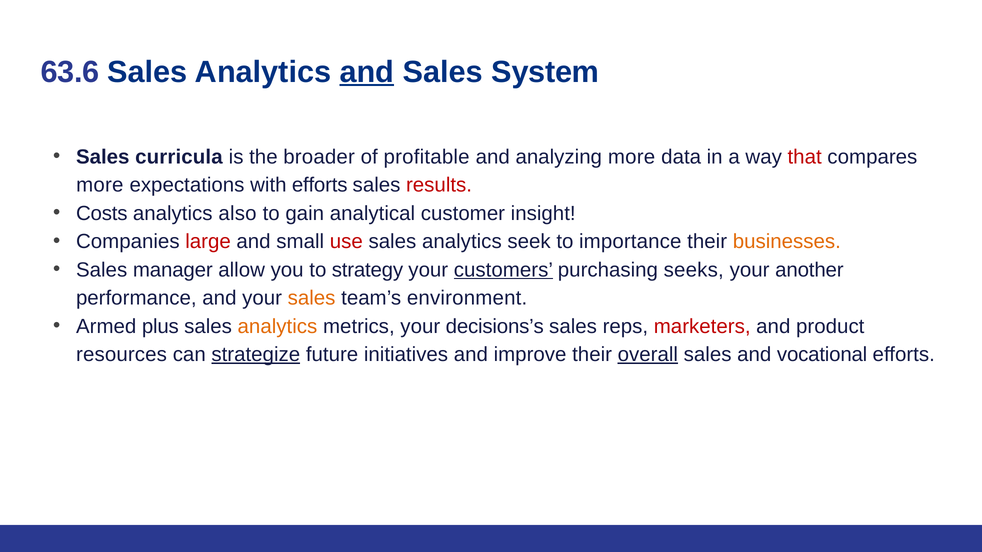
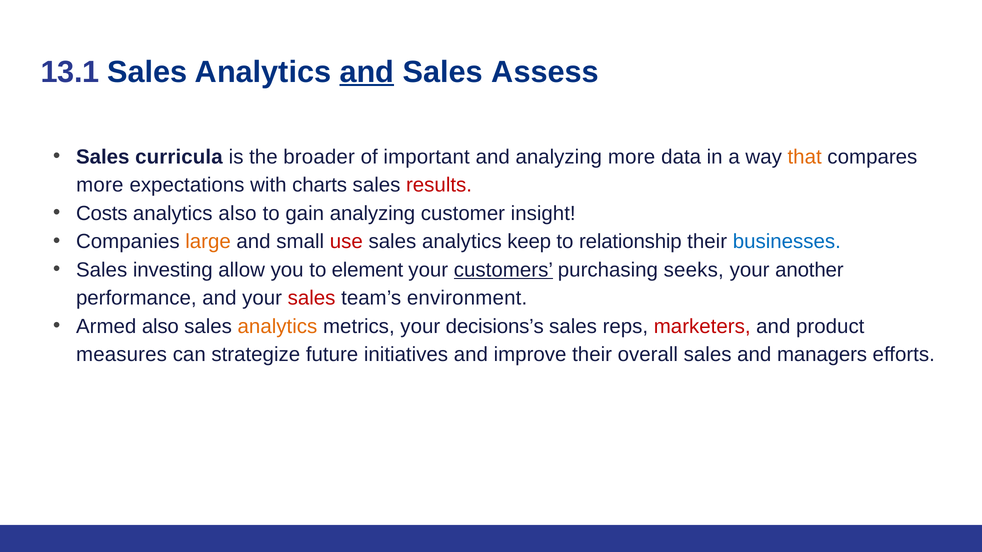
63.6: 63.6 -> 13.1 (70, 72)
System: System -> Assess (545, 72)
profitable: profitable -> important (427, 157)
that colour: red -> orange (805, 157)
with efforts: efforts -> charts (320, 185)
gain analytical: analytical -> analyzing (373, 213)
large colour: red -> orange (208, 242)
seek: seek -> keep (529, 242)
importance: importance -> relationship (630, 242)
businesses colour: orange -> blue (787, 242)
manager: manager -> investing (173, 270)
strategy: strategy -> element (367, 270)
sales colour: orange -> red (312, 298)
Armed plus: plus -> also (160, 326)
resources: resources -> measures (122, 355)
strategize underline: present -> none (256, 355)
overall underline: present -> none (648, 355)
vocational: vocational -> managers (822, 355)
